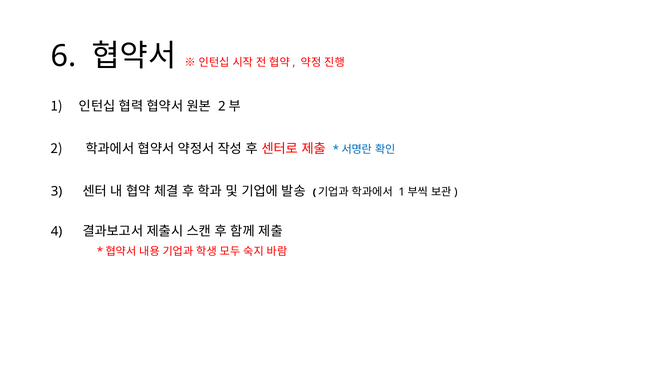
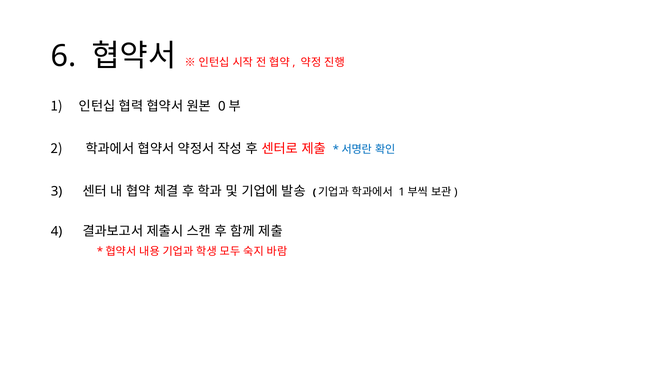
2: 2 -> 0 (222, 107)
